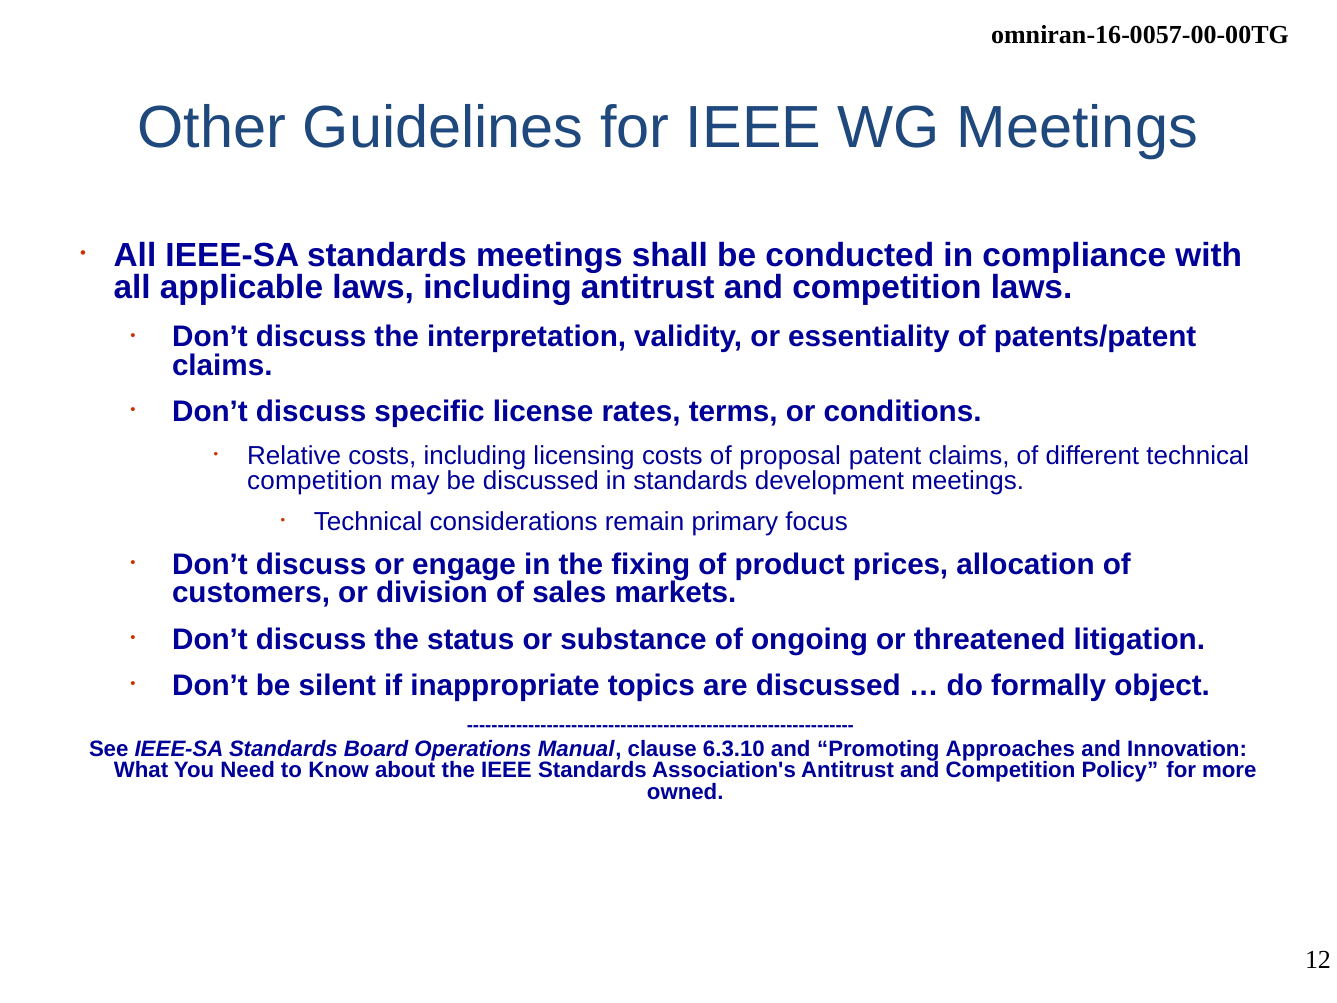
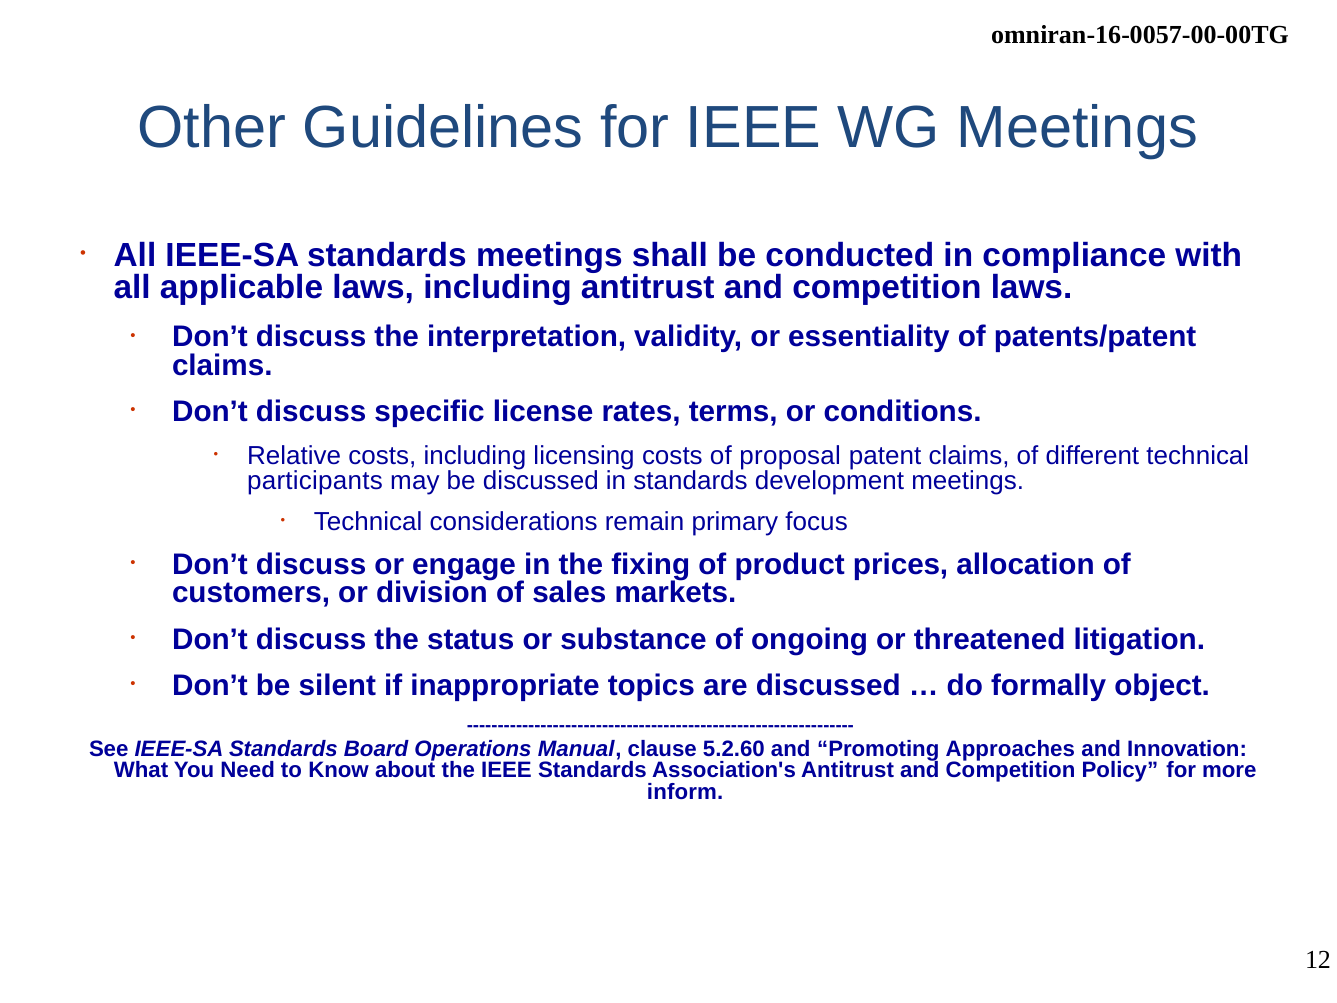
competition: competition -> participants (315, 481)
6.3.10: 6.3.10 -> 5.2.60 (734, 749)
owned: owned -> inform (685, 792)
